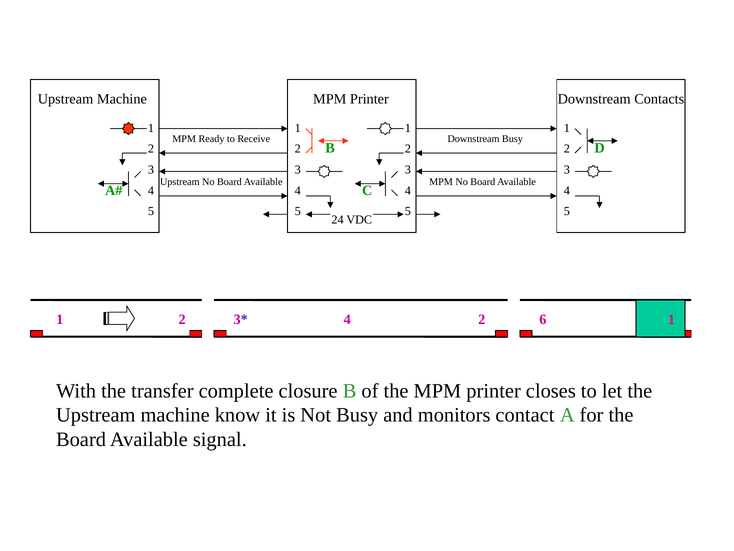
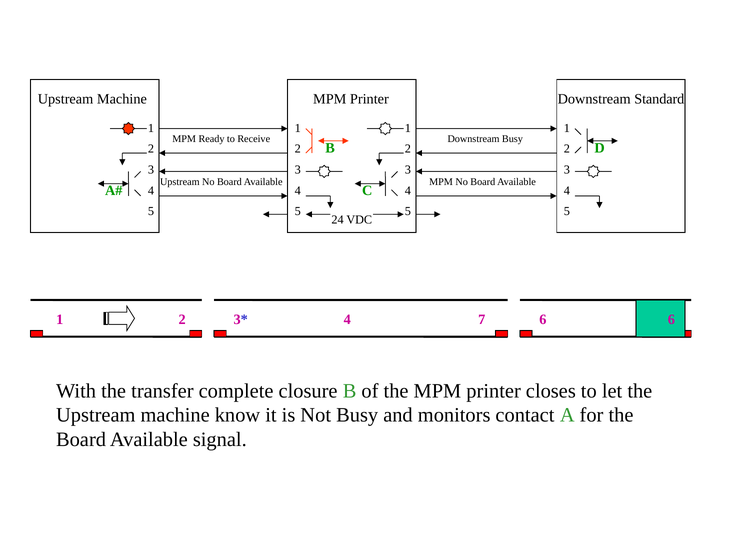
Contacts: Contacts -> Standard (659, 99)
4 2: 2 -> 7 (482, 319)
6 1: 1 -> 6 (671, 319)
